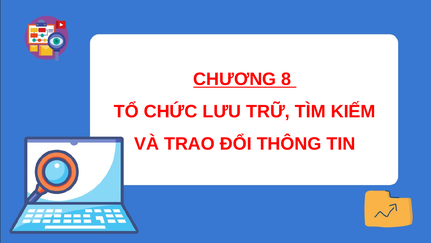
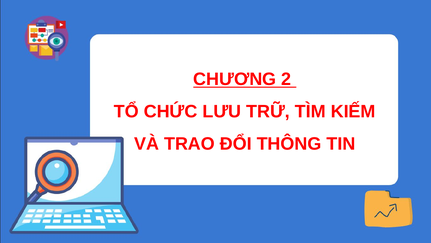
8: 8 -> 2 (286, 79)
